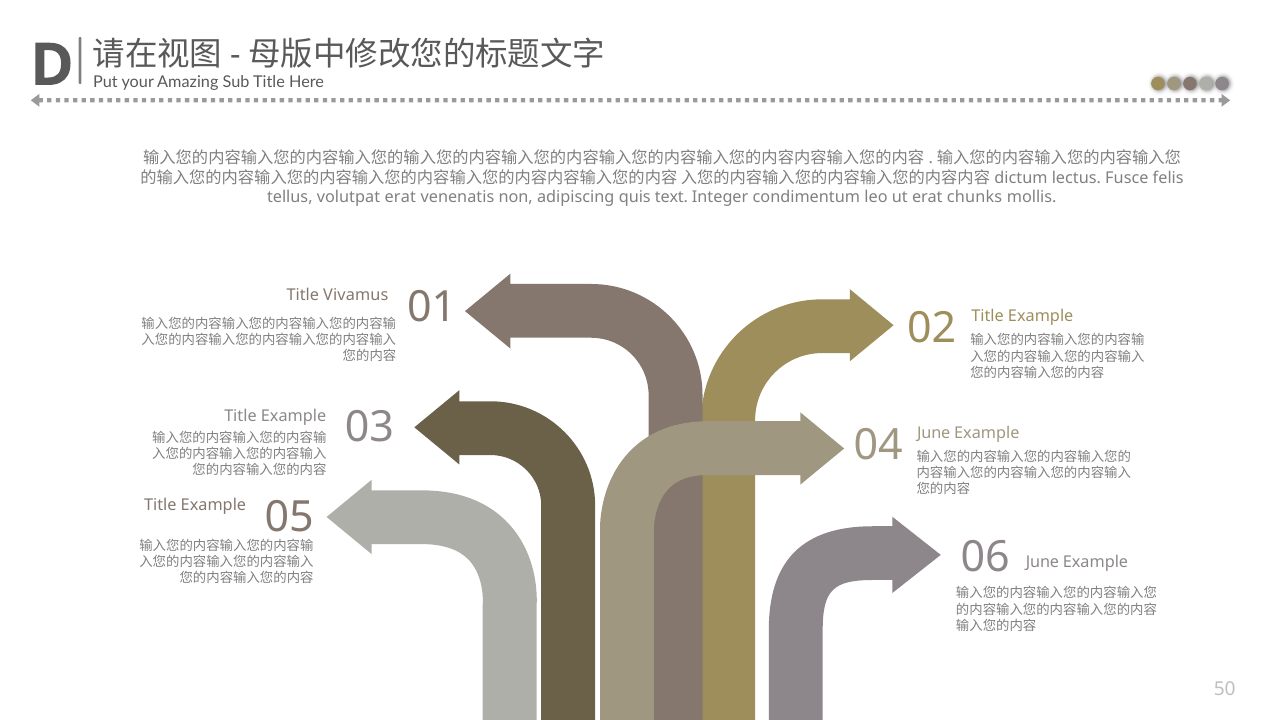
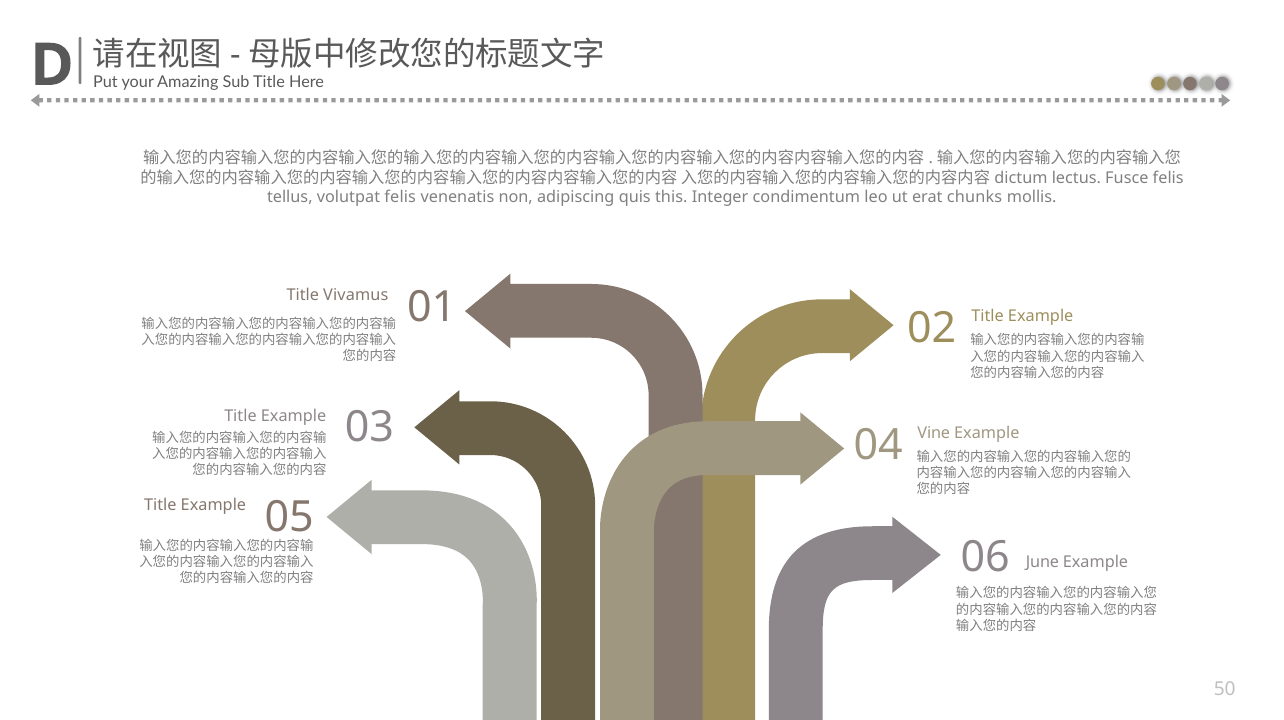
volutpat erat: erat -> felis (400, 198)
text: text -> this (671, 198)
04 June: June -> Vine (934, 434)
